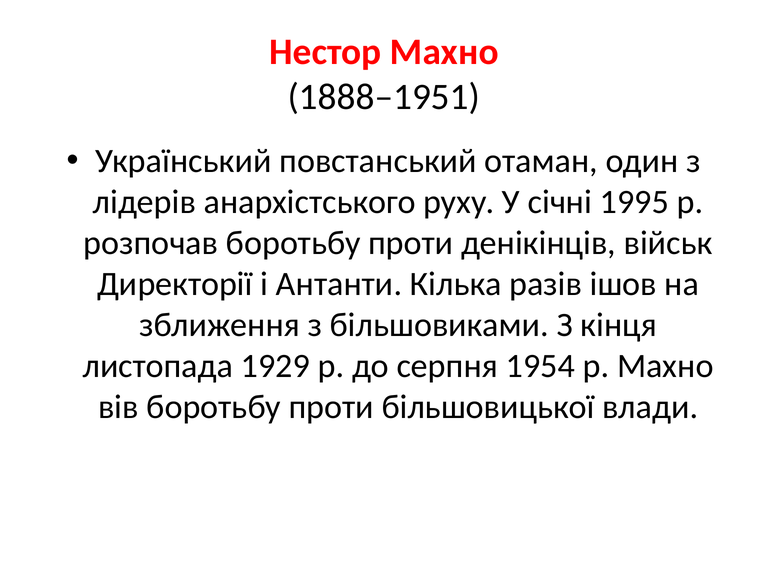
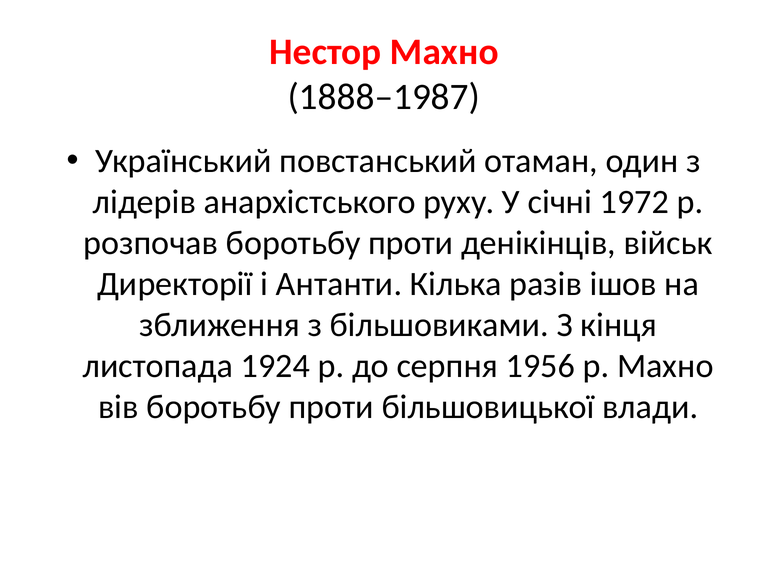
1888–1951: 1888–1951 -> 1888–1987 (384, 97)
1995: 1995 -> 1972 (634, 202)
1929: 1929 -> 1924 (275, 366)
1954: 1954 -> 1956 (540, 366)
